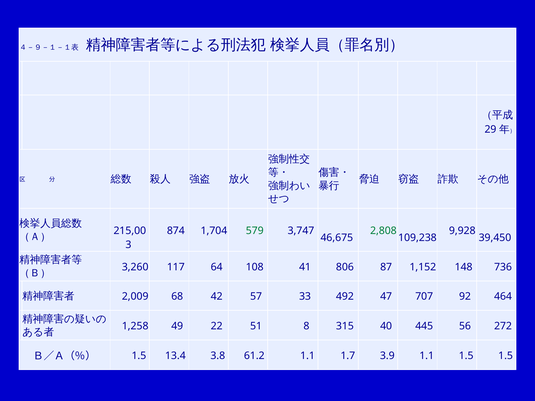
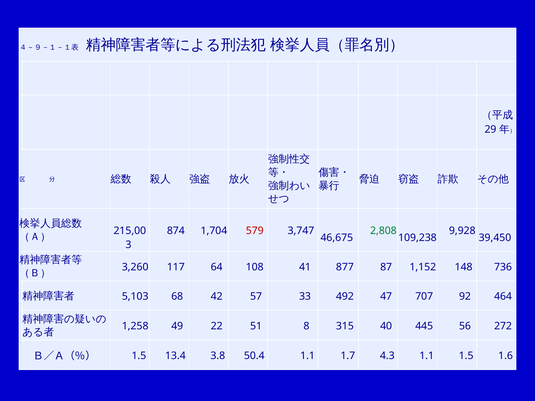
579 colour: green -> red (255, 231)
806: 806 -> 877 (345, 267)
2,009: 2,009 -> 5,103 (135, 297)
61.2: 61.2 -> 50.4 (254, 356)
3.9: 3.9 -> 4.3 (387, 356)
1.5 1.5: 1.5 -> 1.6 (506, 356)
